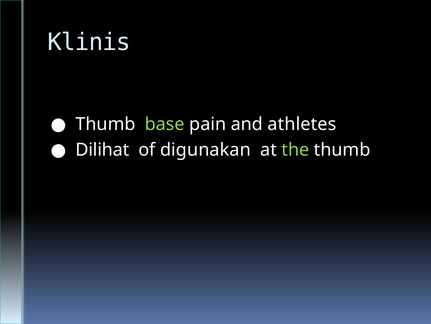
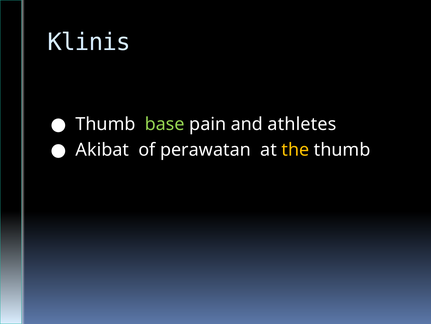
Dilihat: Dilihat -> Akibat (102, 150)
digunakan: digunakan -> perawatan (206, 150)
the colour: light green -> yellow (295, 150)
